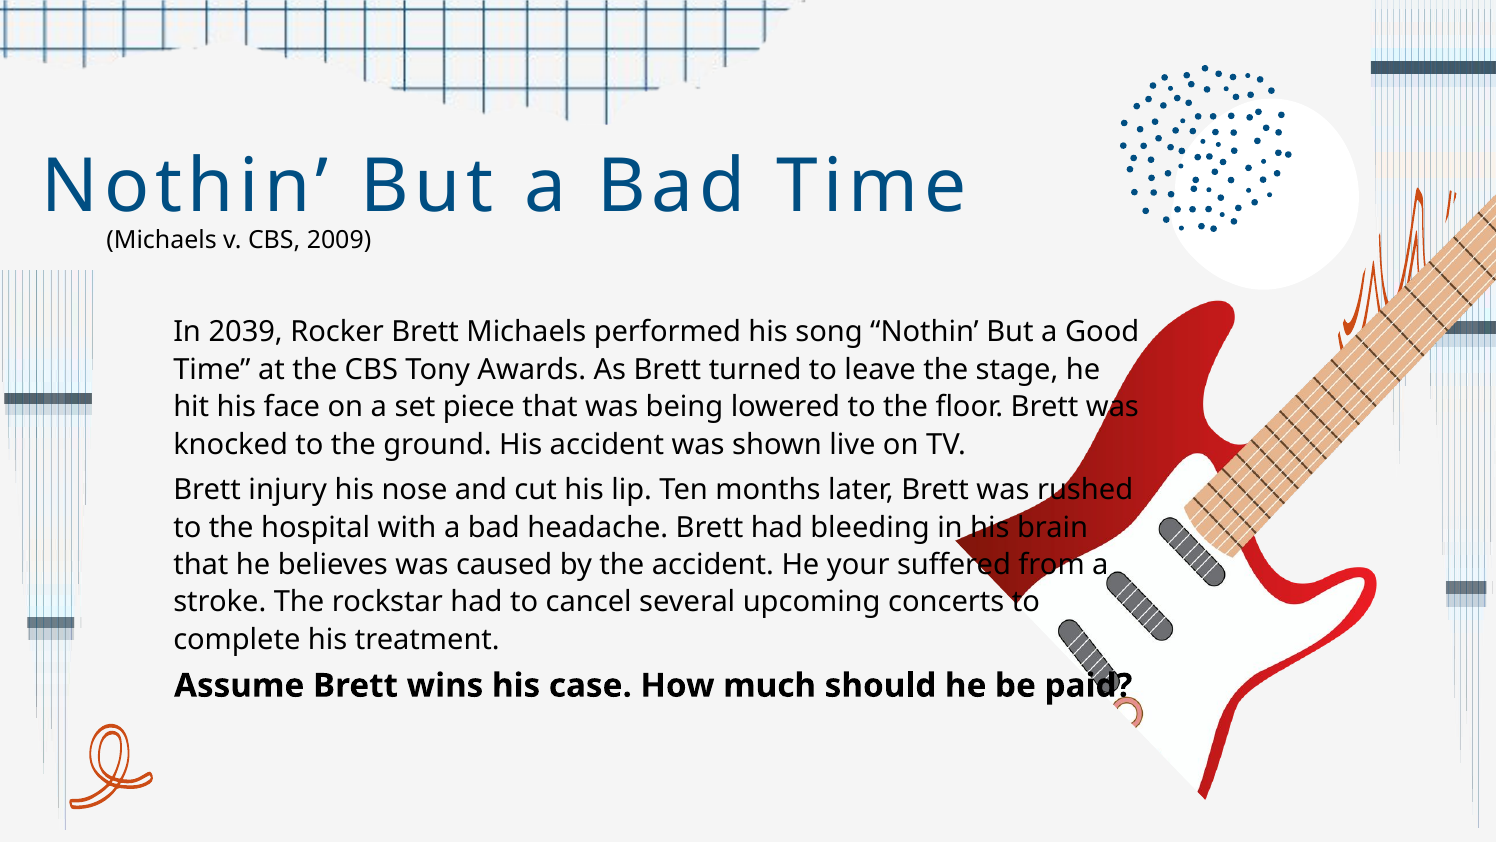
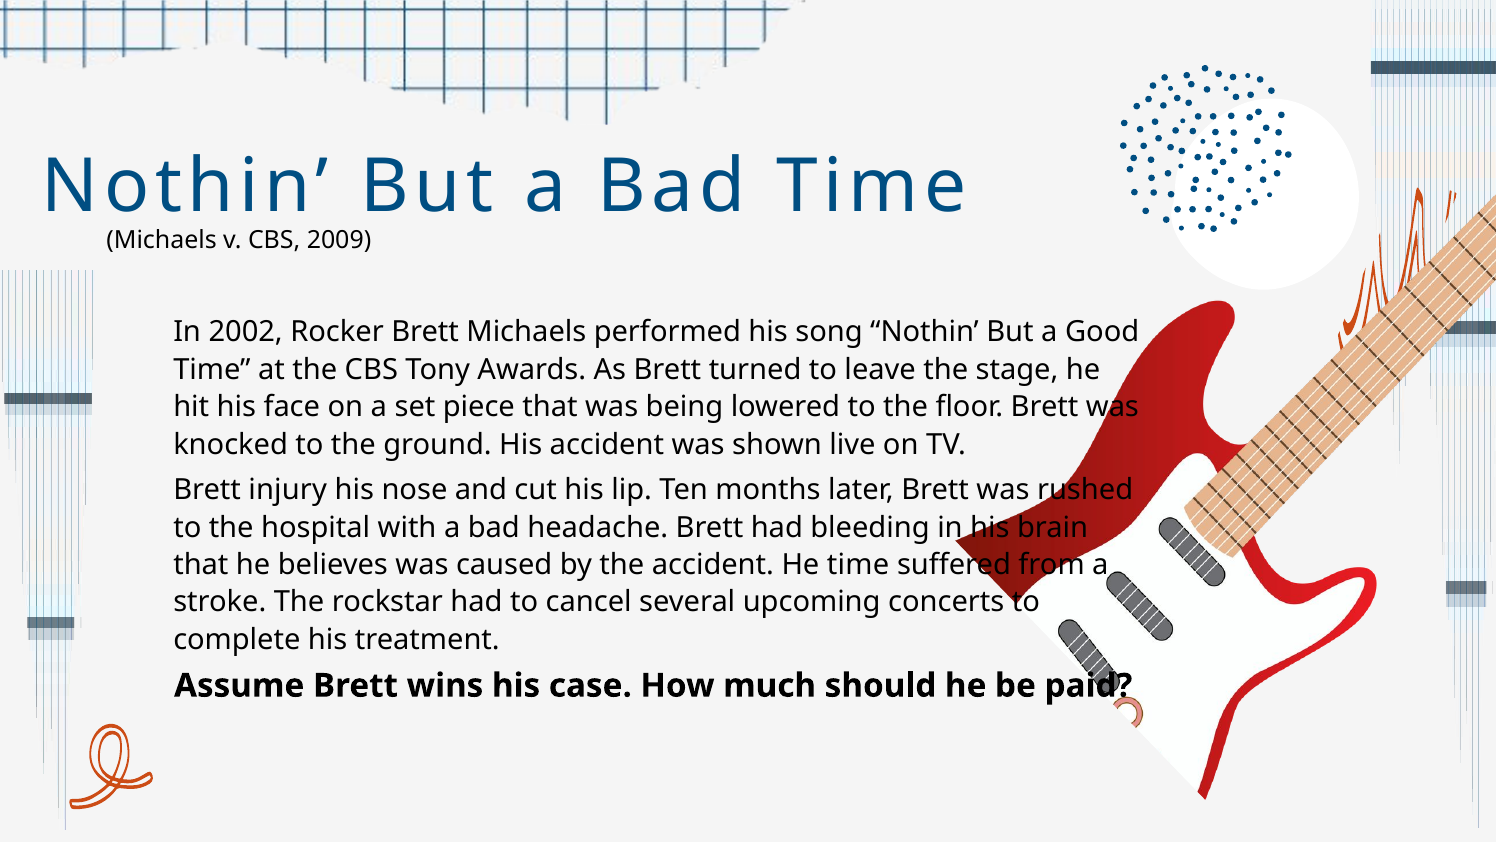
2039: 2039 -> 2002 (246, 332)
He your: your -> time (858, 565)
